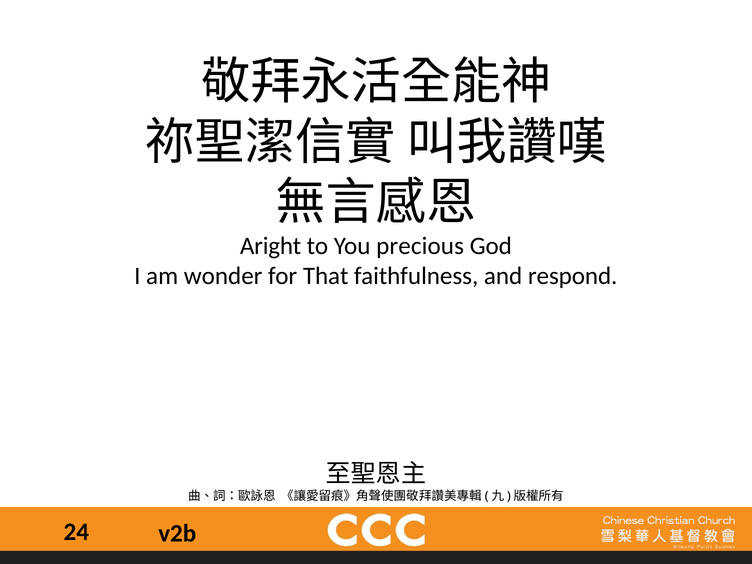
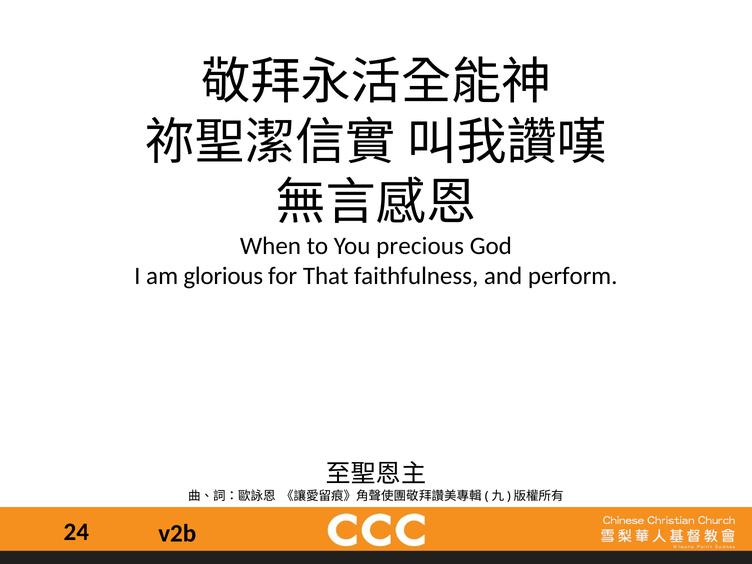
Aright: Aright -> When (270, 246)
wonder: wonder -> glorious (223, 276)
respond: respond -> perform (573, 276)
